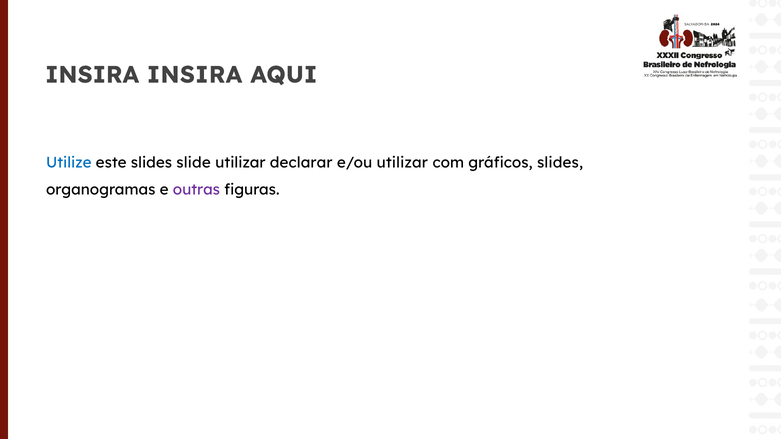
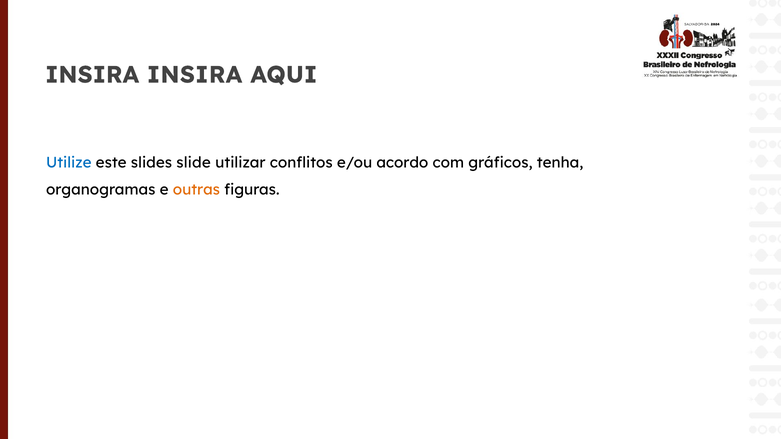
declarar: declarar -> conflitos (301, 163)
e/ou utilizar: utilizar -> acordo (402, 163)
gráficos slides: slides -> tenha (560, 163)
outras colour: purple -> orange (196, 190)
